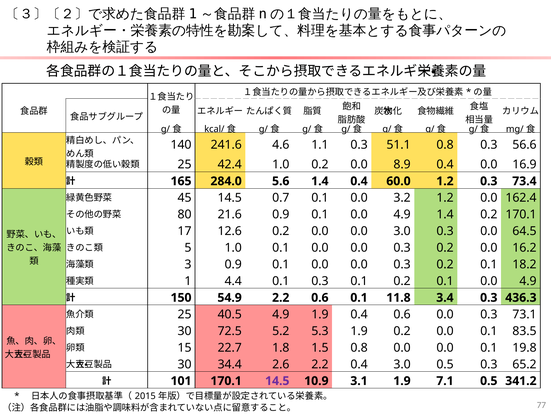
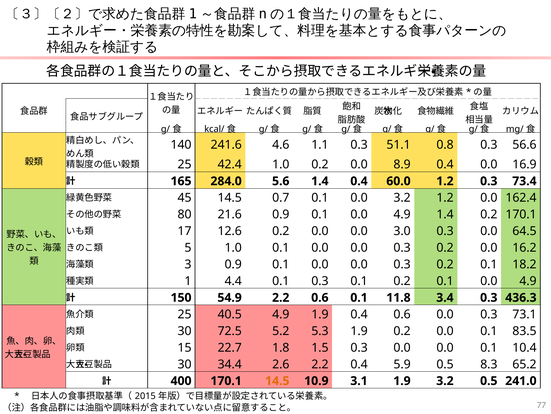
0.8: 0.8 -> 0.3 (359, 347)
19.8: 19.8 -> 10.4 (525, 347)
0.4 3.0: 3.0 -> 5.9 (402, 364)
0.5 0.3: 0.3 -> 8.3 (489, 364)
101: 101 -> 400 (181, 380)
14.5 colour: purple -> orange (277, 380)
1.9 7.1: 7.1 -> 3.2 (445, 380)
341.2: 341.2 -> 241.0 (521, 380)
